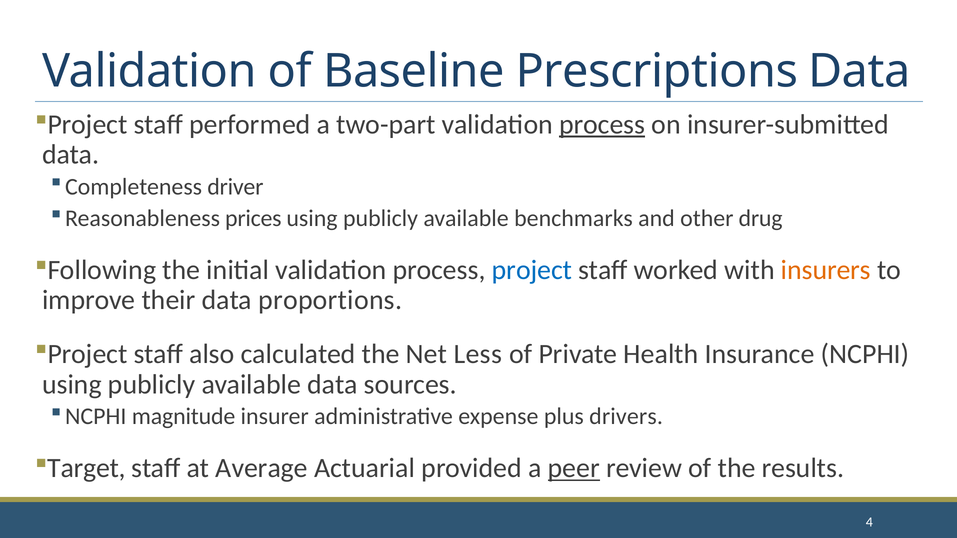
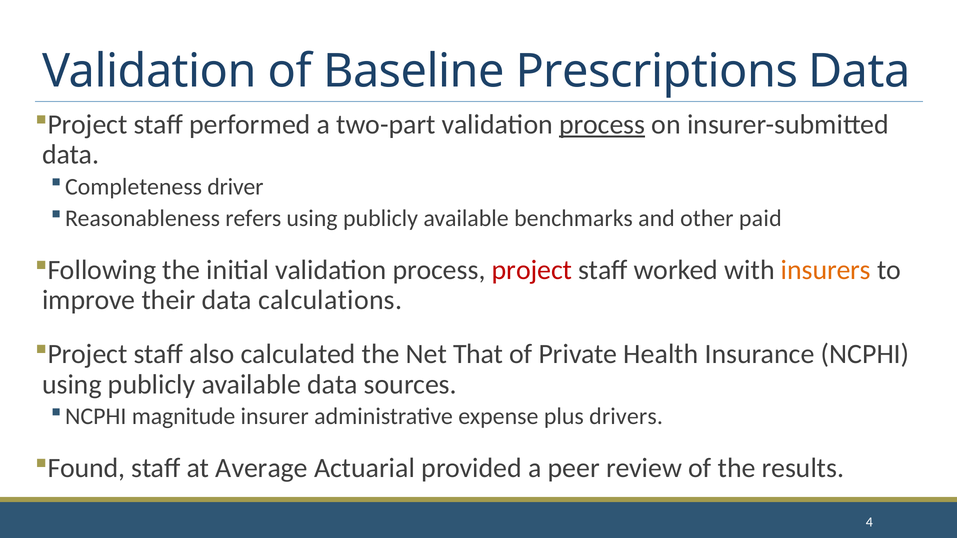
prices: prices -> refers (253, 219)
drug: drug -> paid (760, 219)
project colour: blue -> red (532, 270)
proportions: proportions -> calculations (330, 300)
Less: Less -> That (478, 354)
Target: Target -> Found (86, 468)
peer underline: present -> none (574, 468)
